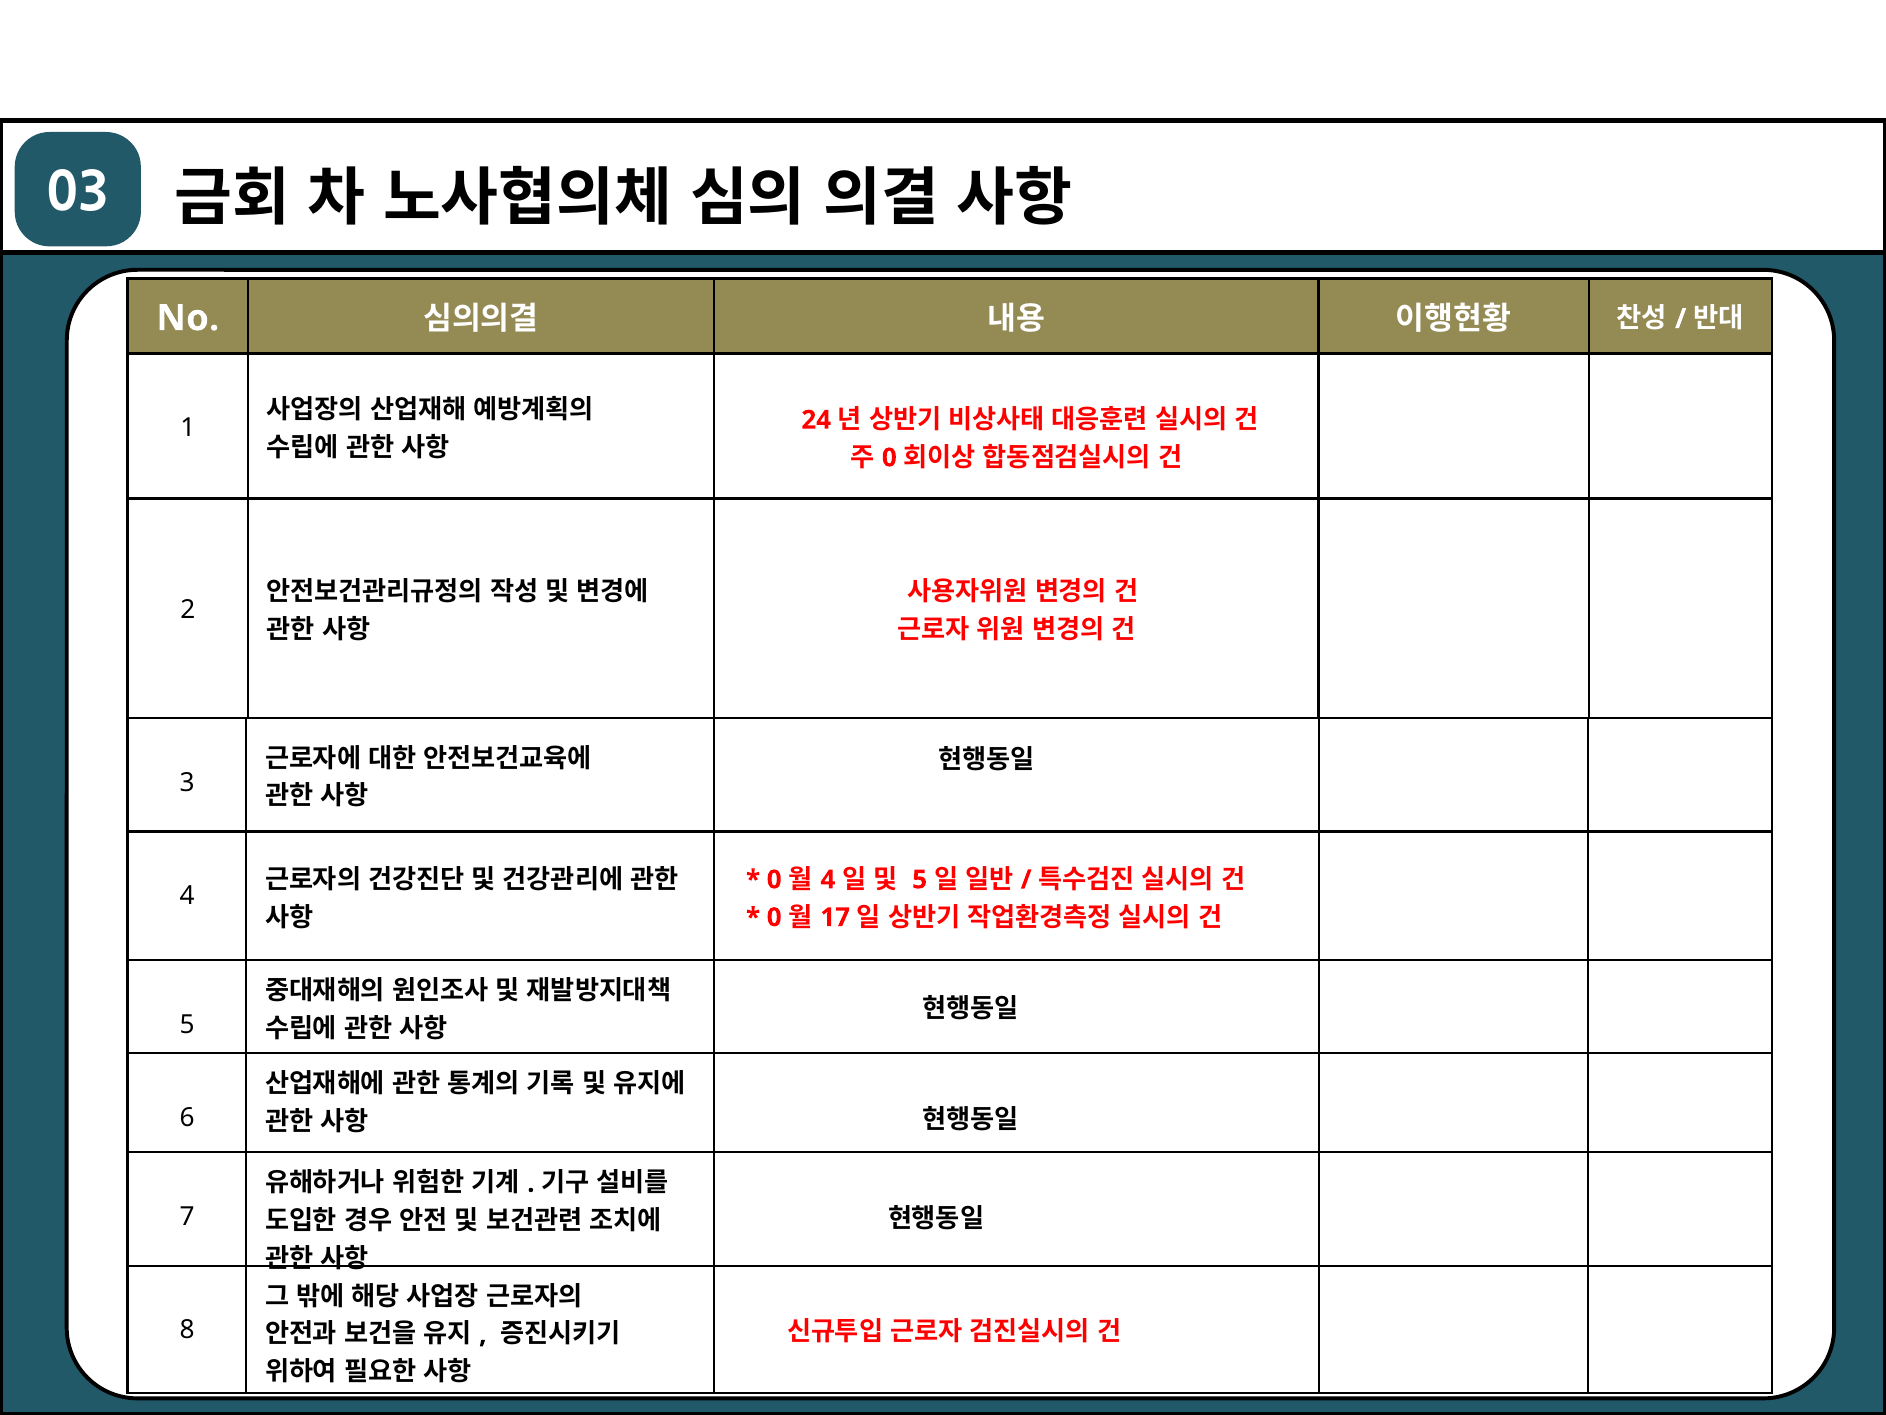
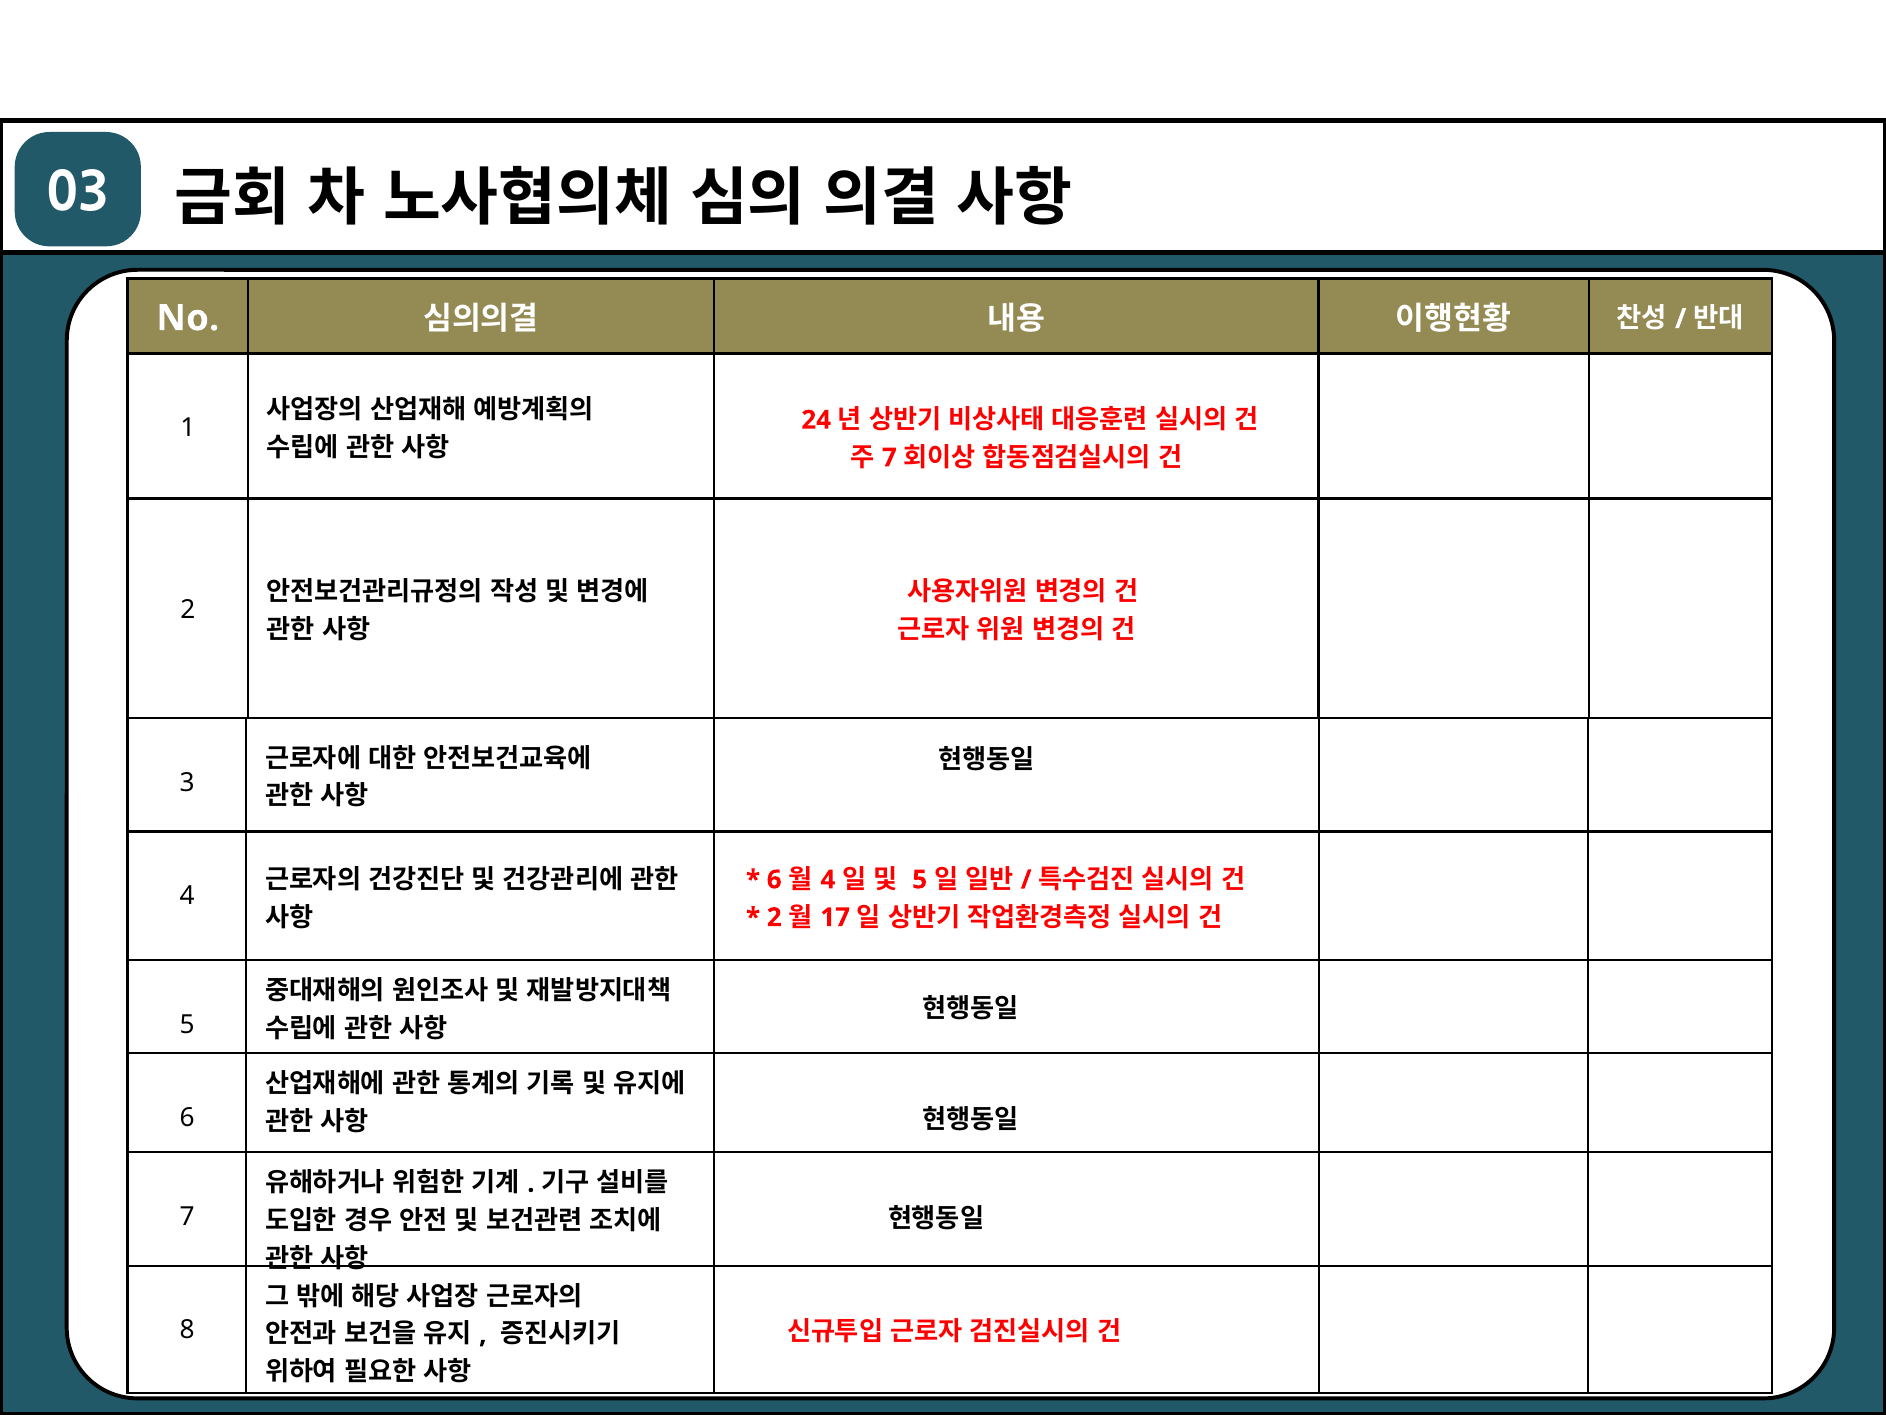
0: 0 -> 7 (889, 458)
0: 0 -> 6 (774, 879)
0: 0 -> 2 (774, 917)
